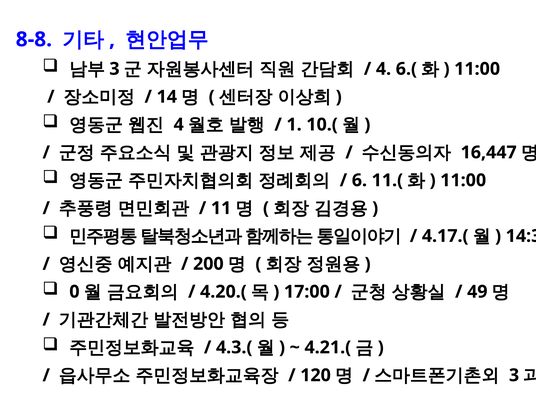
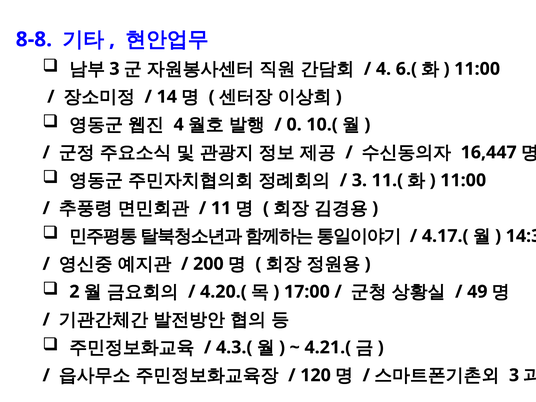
1: 1 -> 0 (294, 125)
6: 6 -> 3 (359, 180)
0: 0 -> 2 (74, 292)
